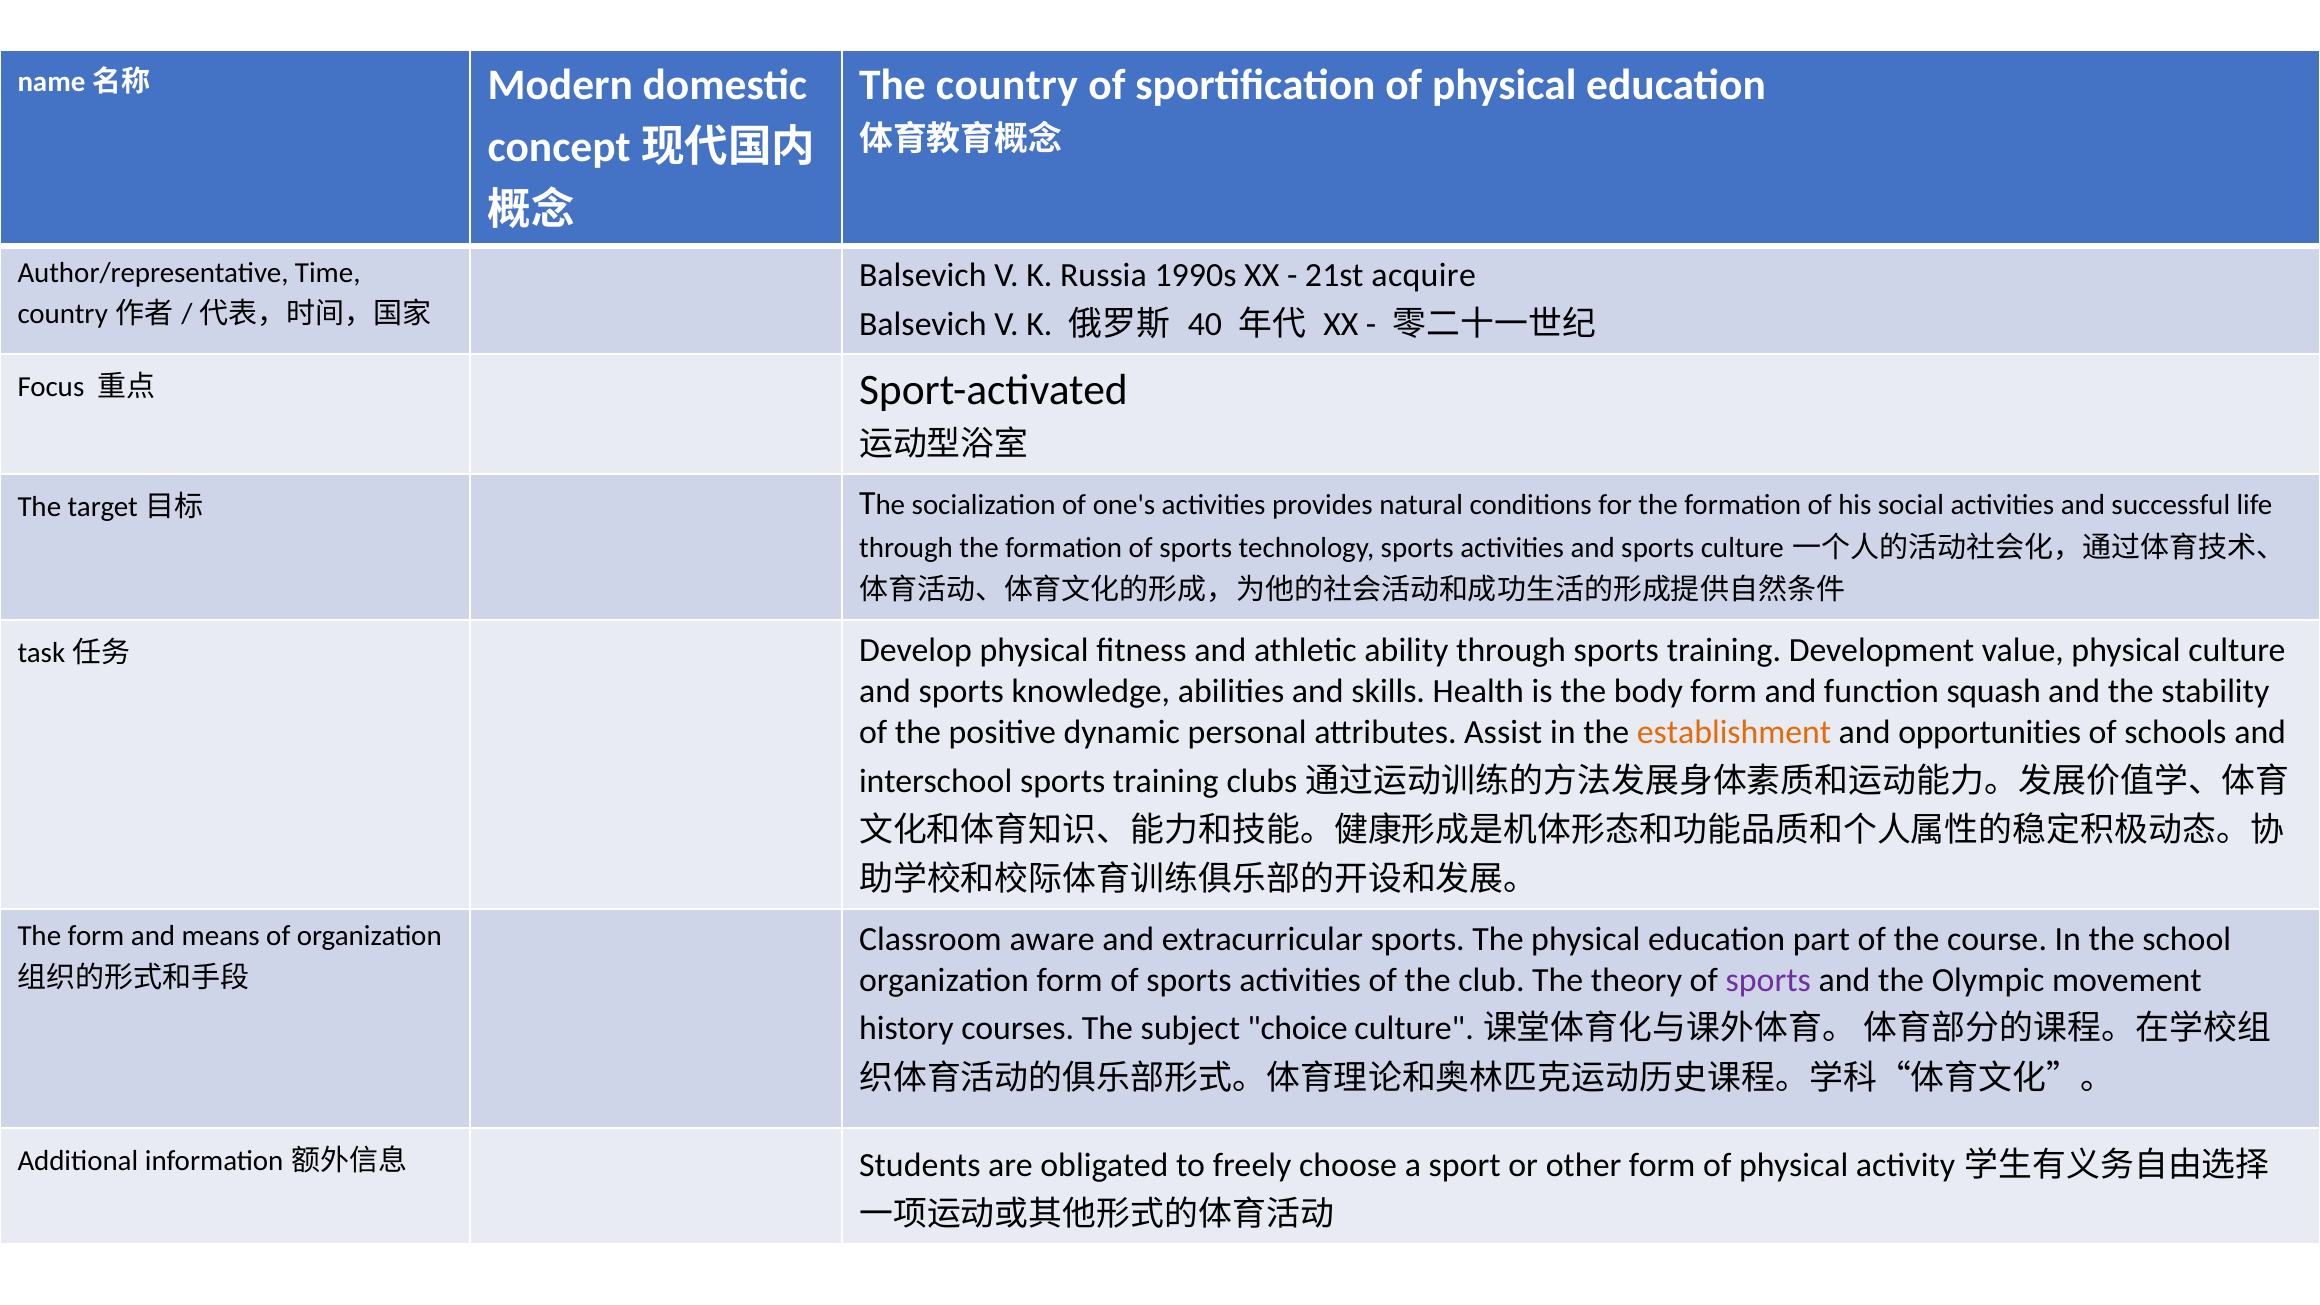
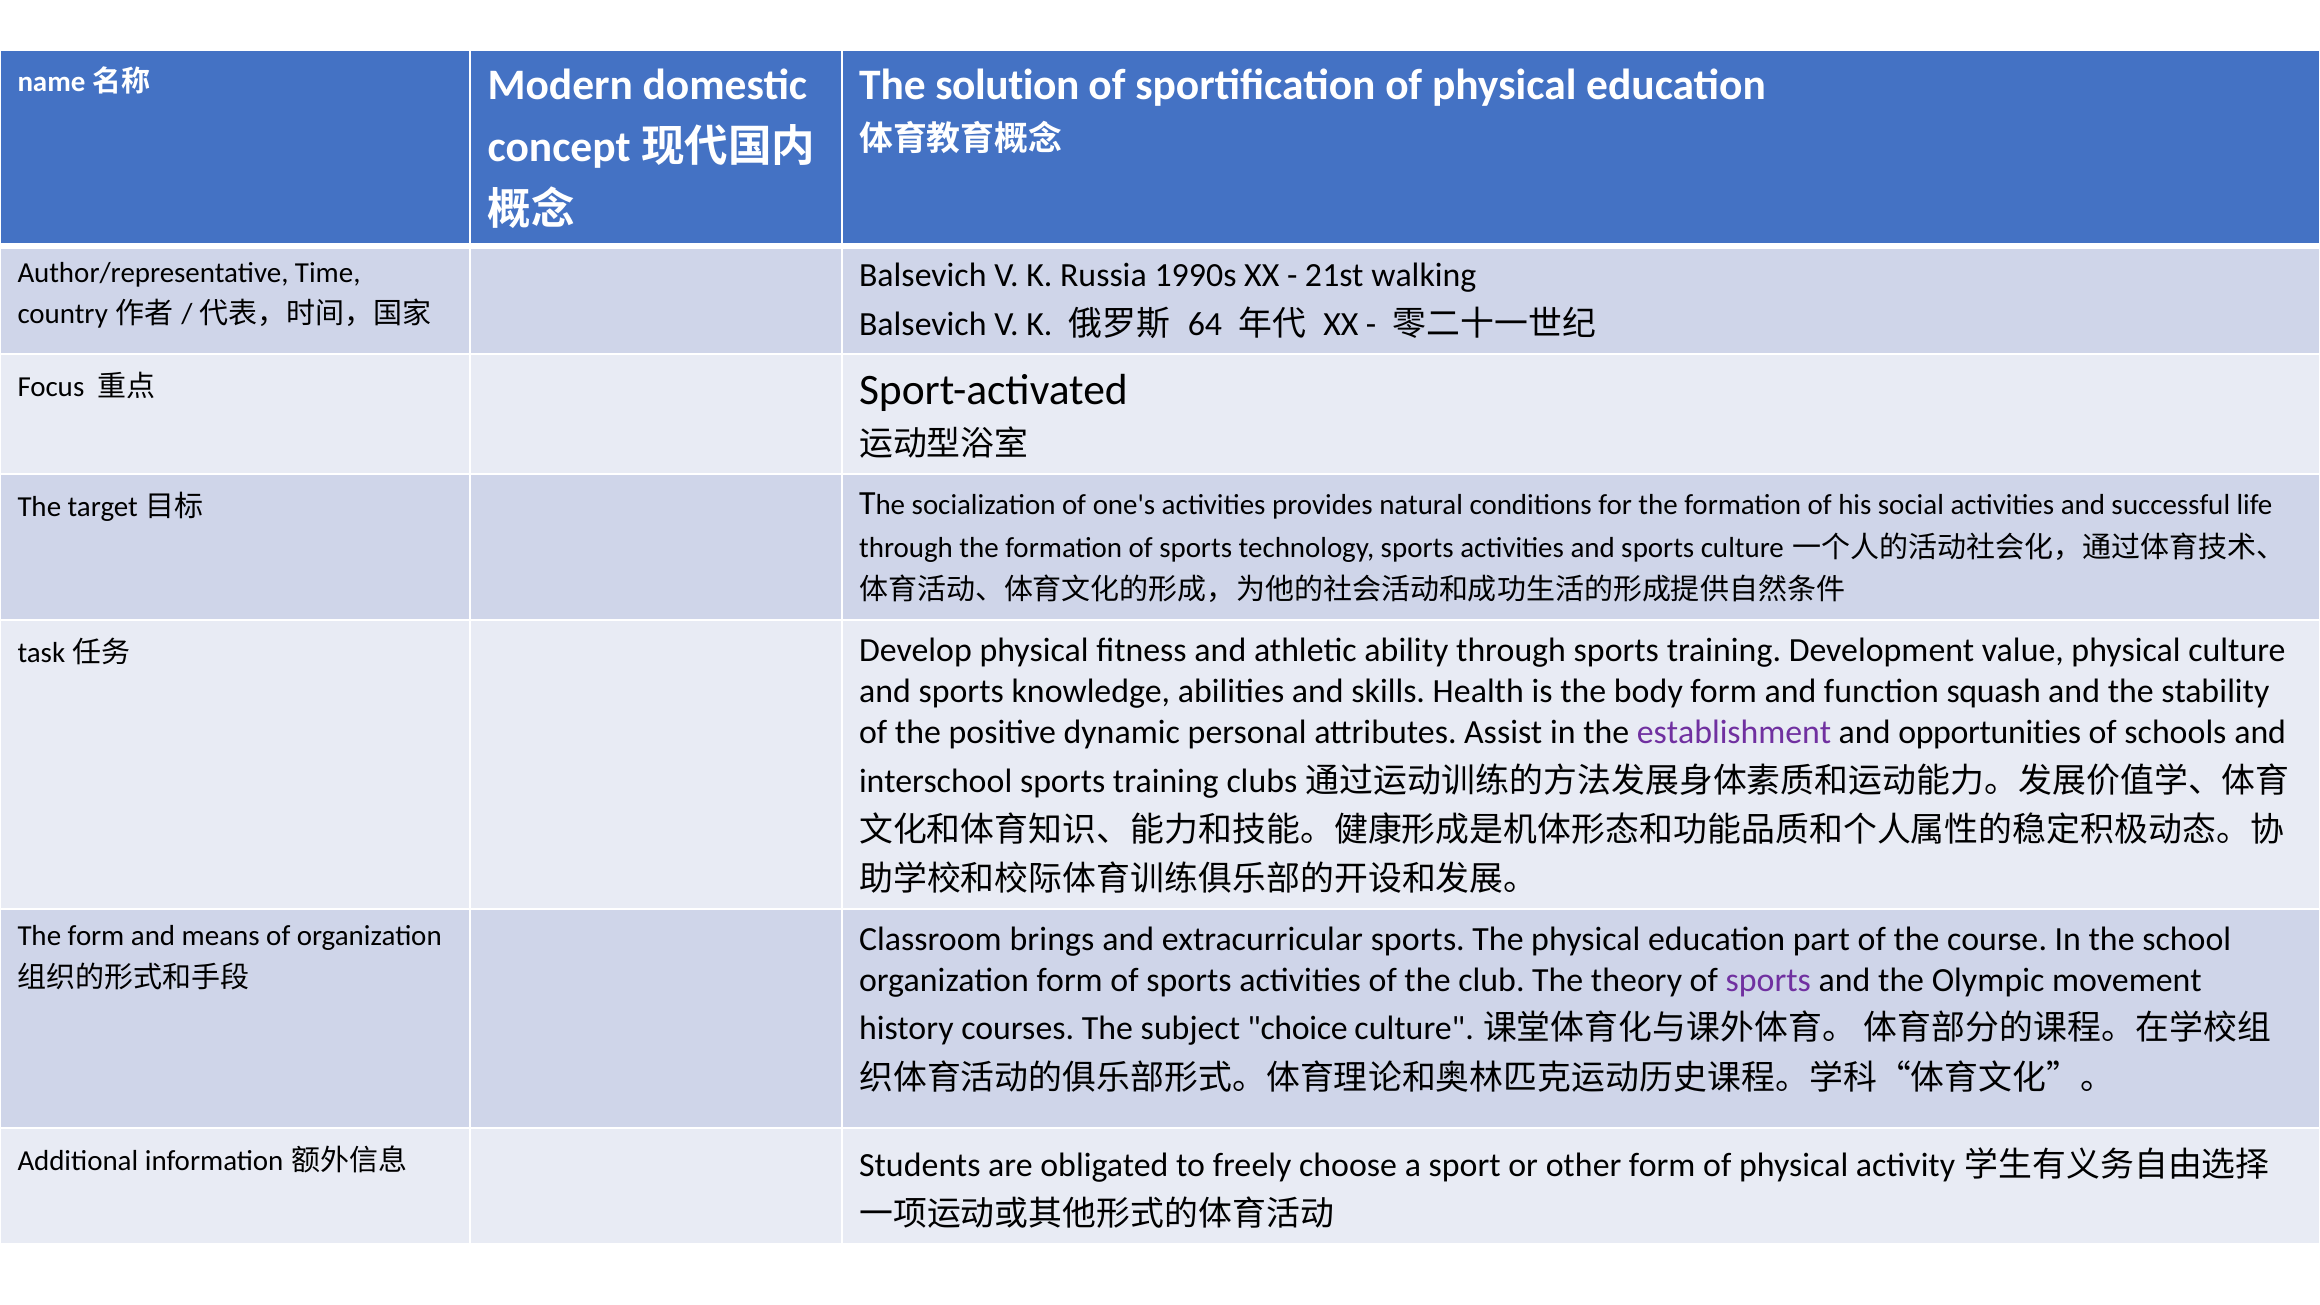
country: country -> solution (1007, 85)
acquire: acquire -> walking (1424, 276)
40: 40 -> 64 (1205, 324)
establishment colour: orange -> purple (1734, 732)
aware: aware -> brings (1052, 939)
